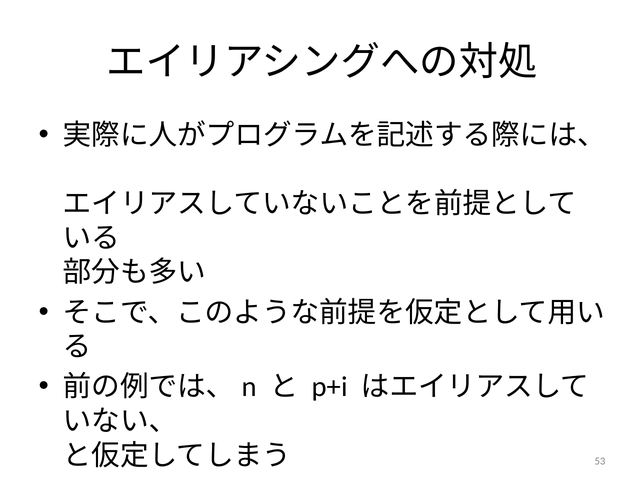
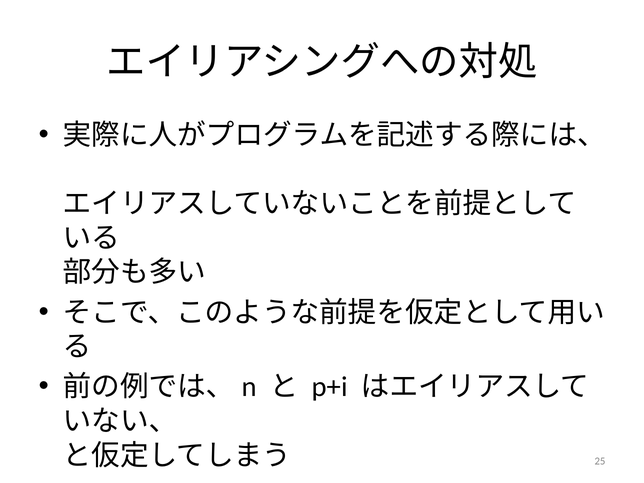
53: 53 -> 25 (600, 461)
